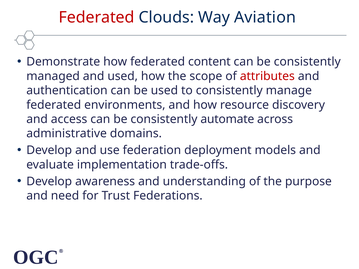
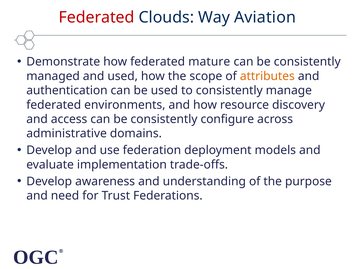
content: content -> mature (209, 62)
attributes colour: red -> orange (267, 76)
automate: automate -> configure (227, 119)
